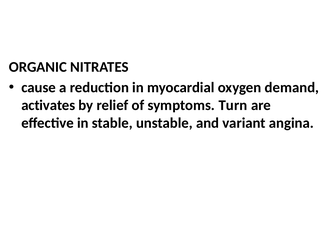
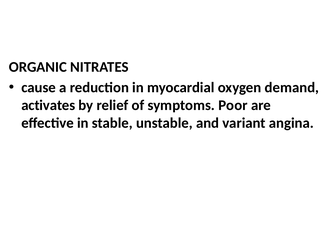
Turn: Turn -> Poor (233, 105)
